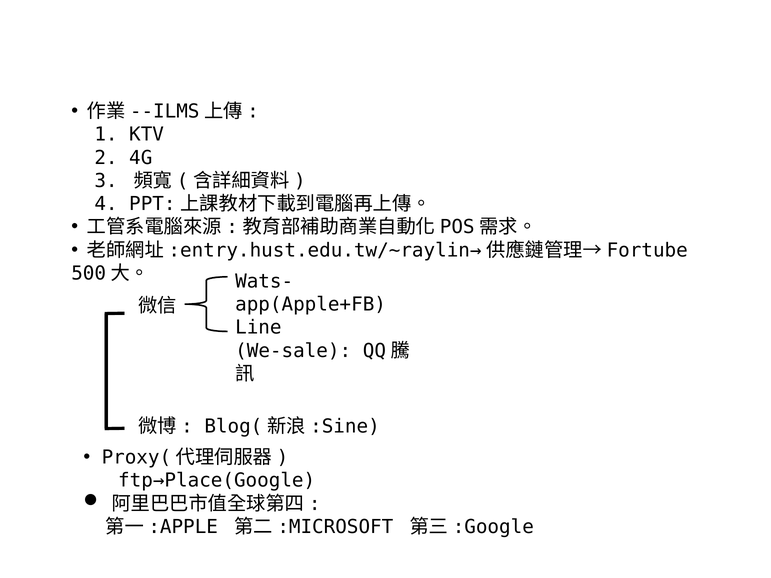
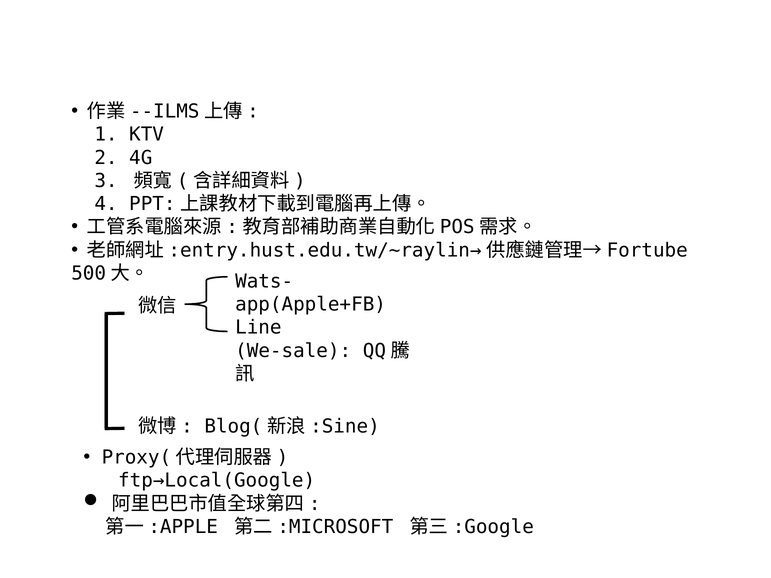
ftp→Place(Google: ftp→Place(Google -> ftp→Local(Google (217, 481)
